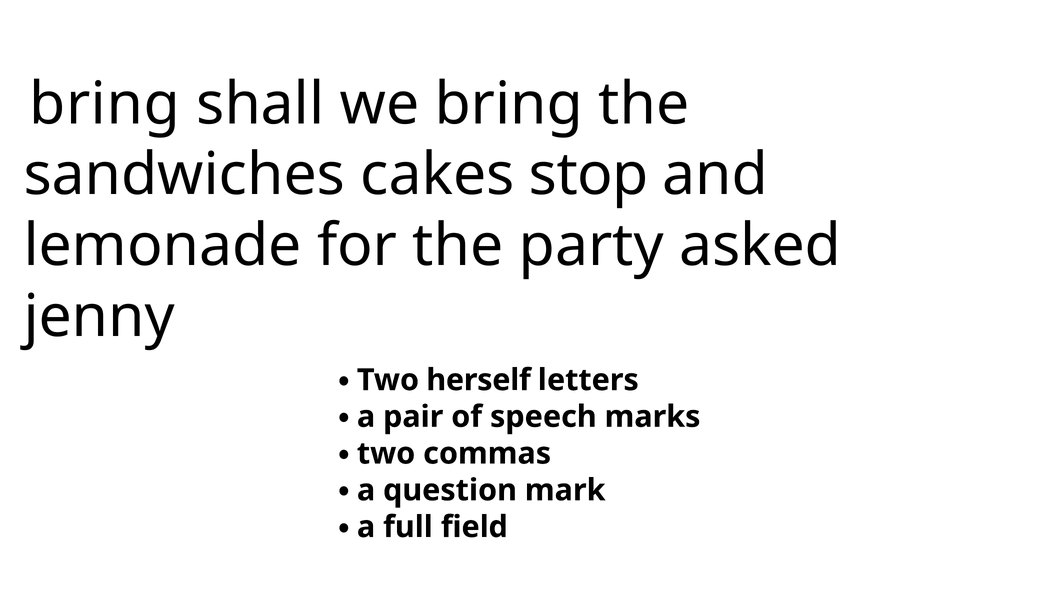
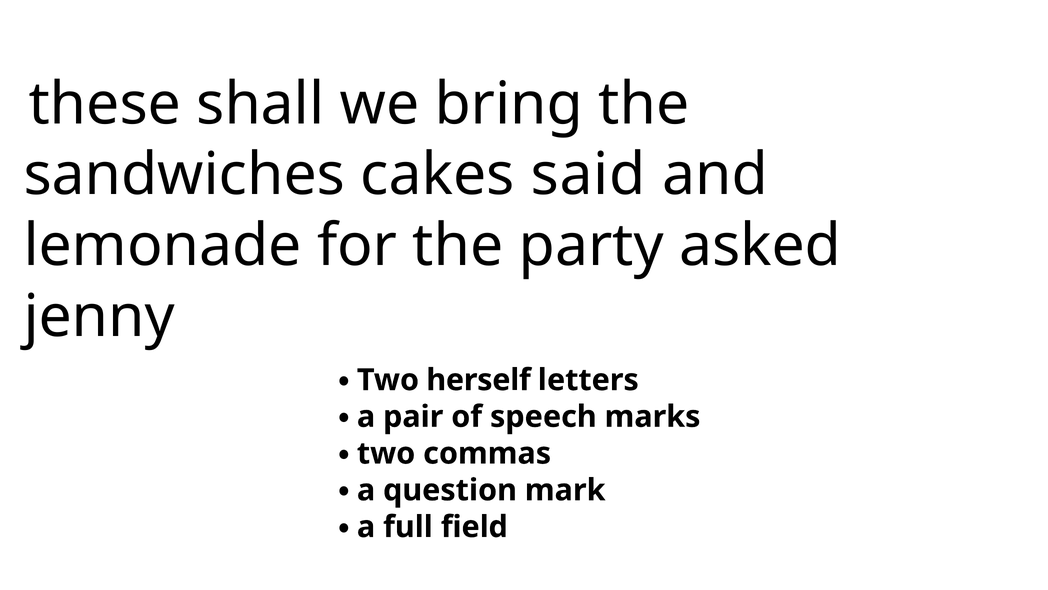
bring: bring -> these (105, 104)
stop: stop -> said (588, 175)
